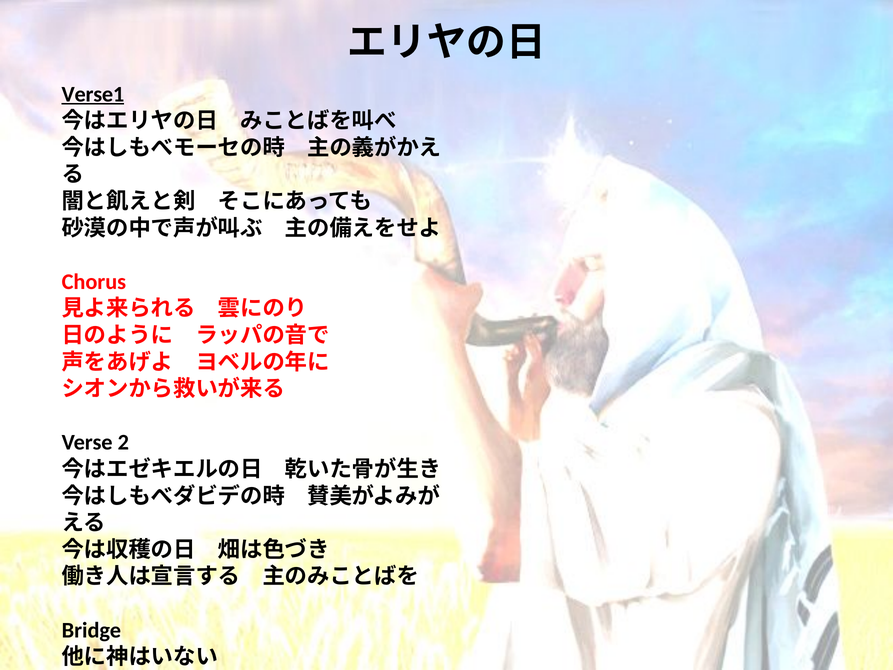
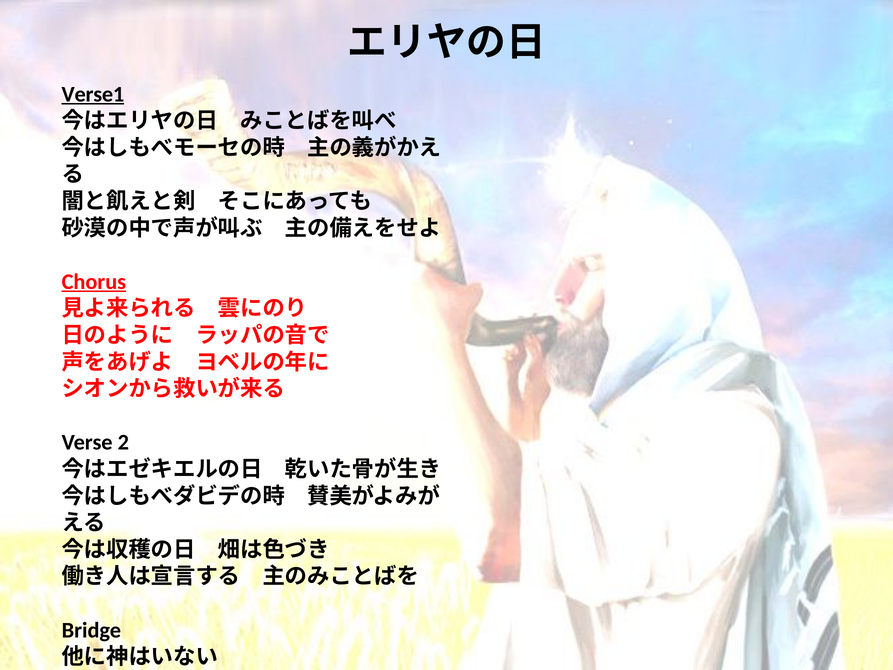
Chorus underline: none -> present (94, 282)
